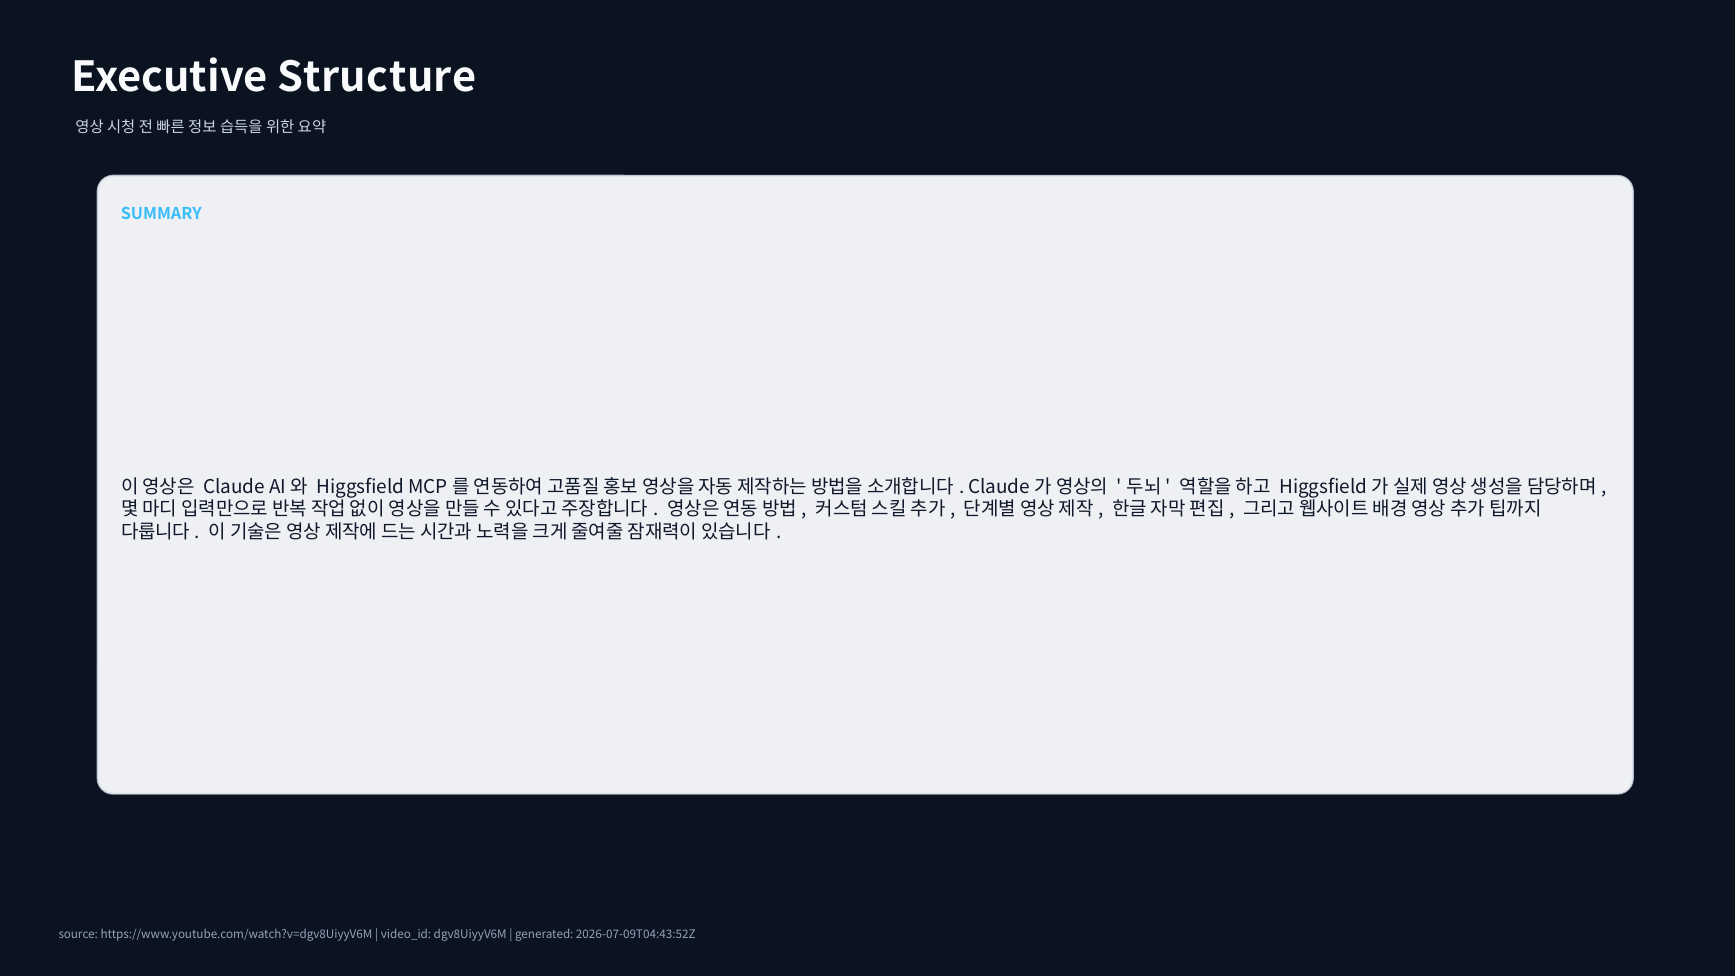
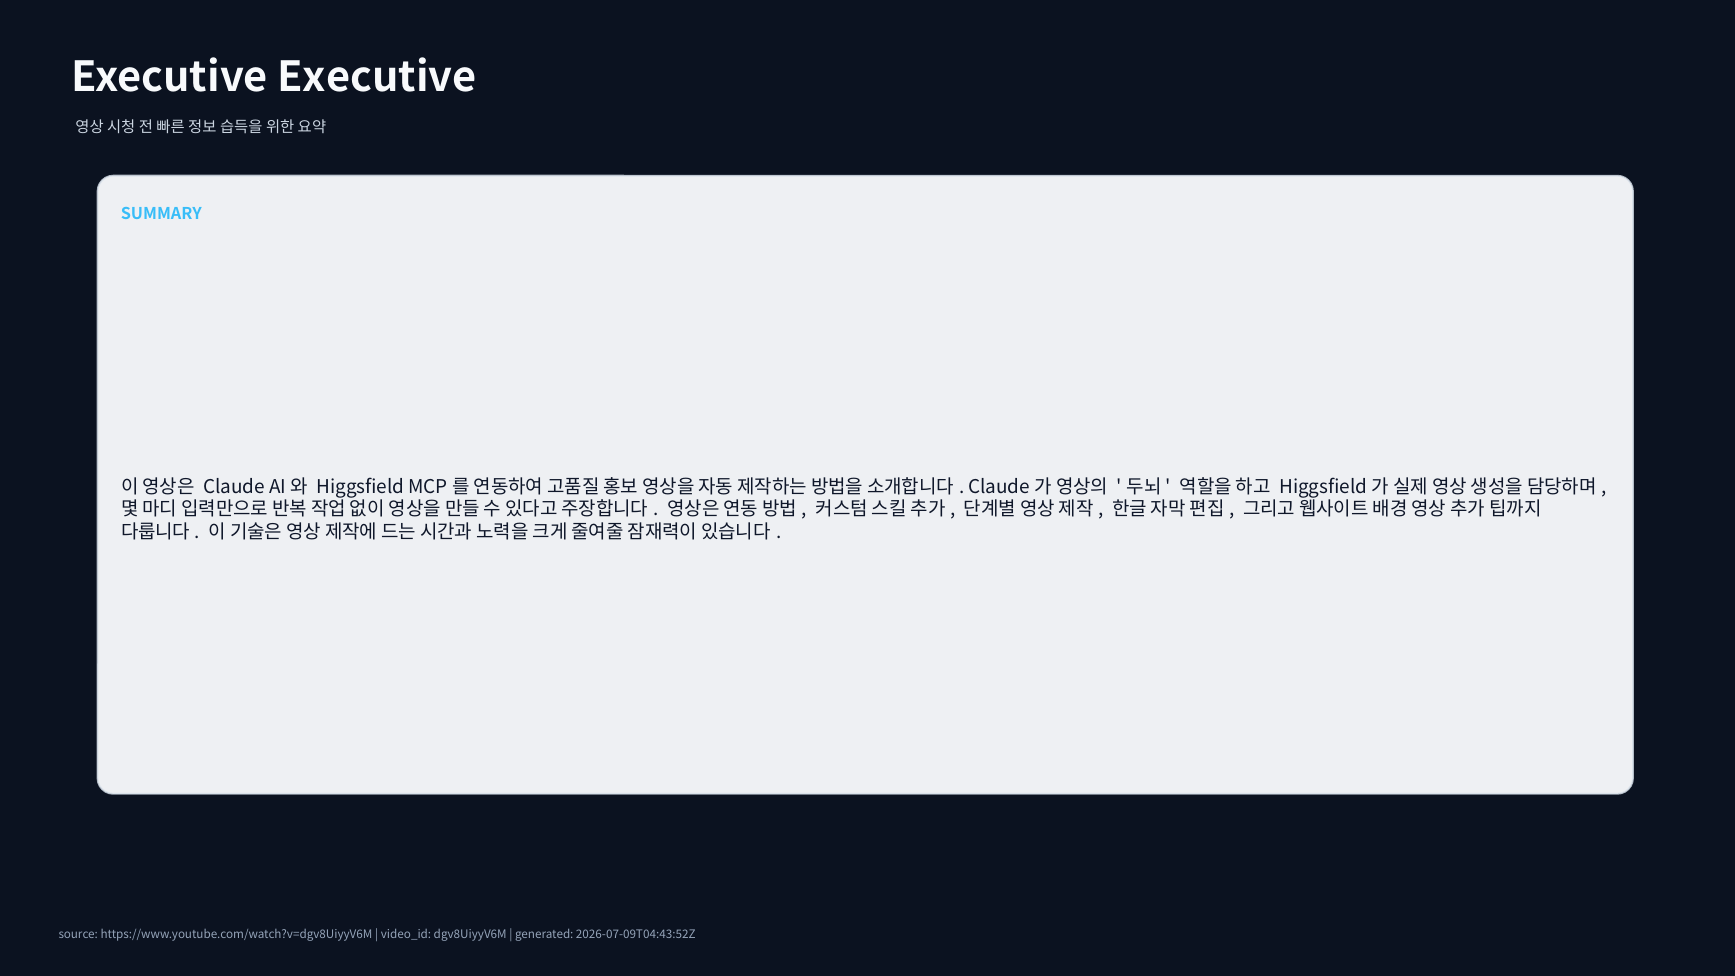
Executive Structure: Structure -> Executive (377, 78)
